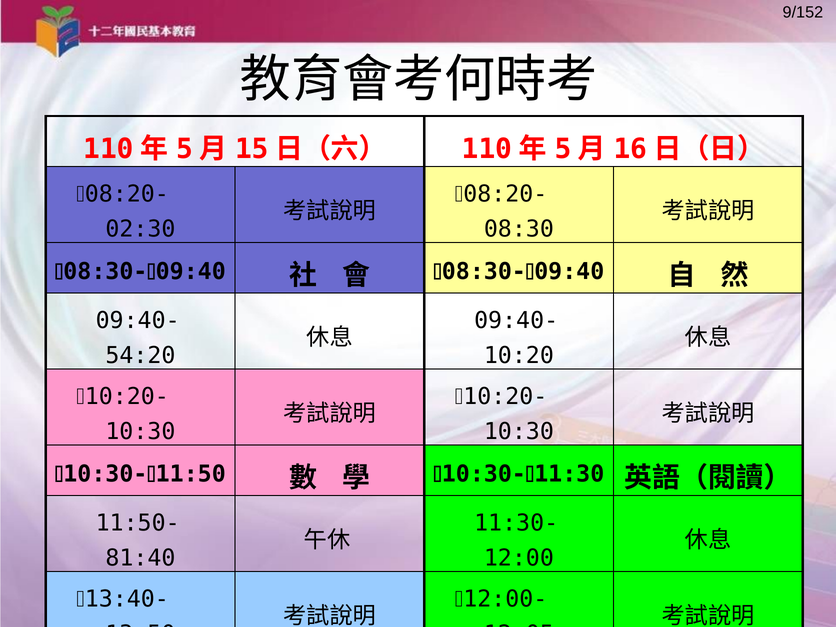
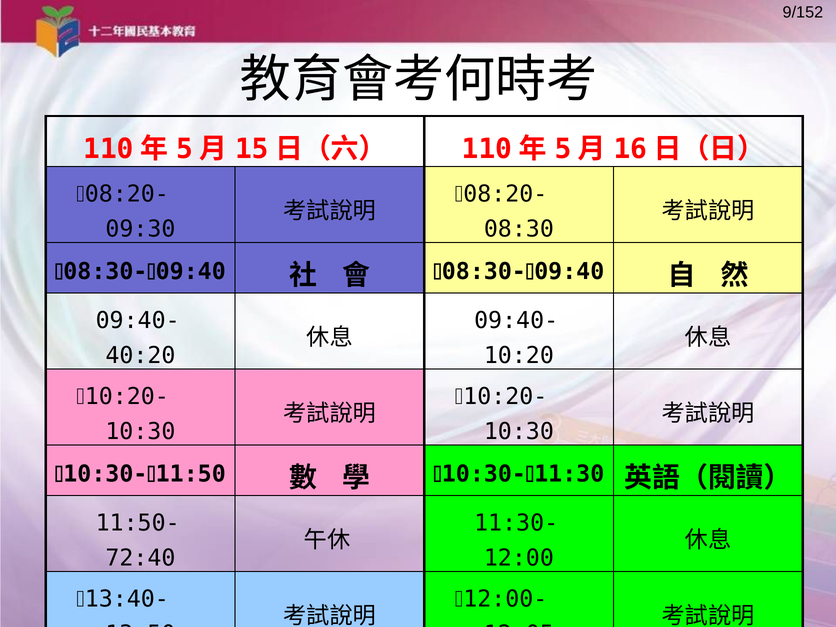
02:30: 02:30 -> 09:30 (140, 229)
54:20: 54:20 -> 40:20 (140, 356)
81:40: 81:40 -> 72:40 (140, 558)
